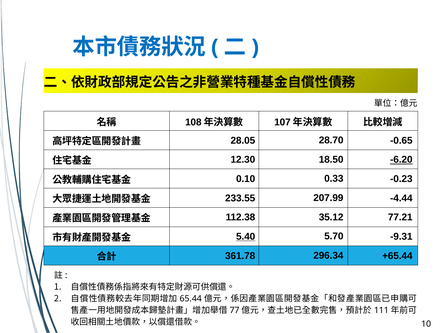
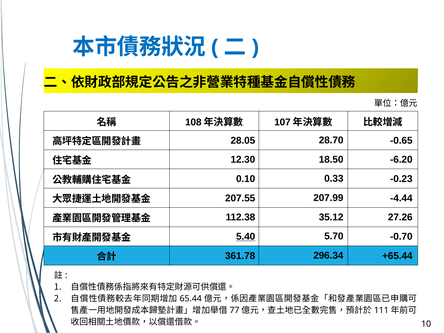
-6.20 underline: present -> none (401, 160)
233.55: 233.55 -> 207.55 (240, 198)
77.21: 77.21 -> 27.26 (400, 217)
-9.31: -9.31 -> -0.70 (401, 237)
